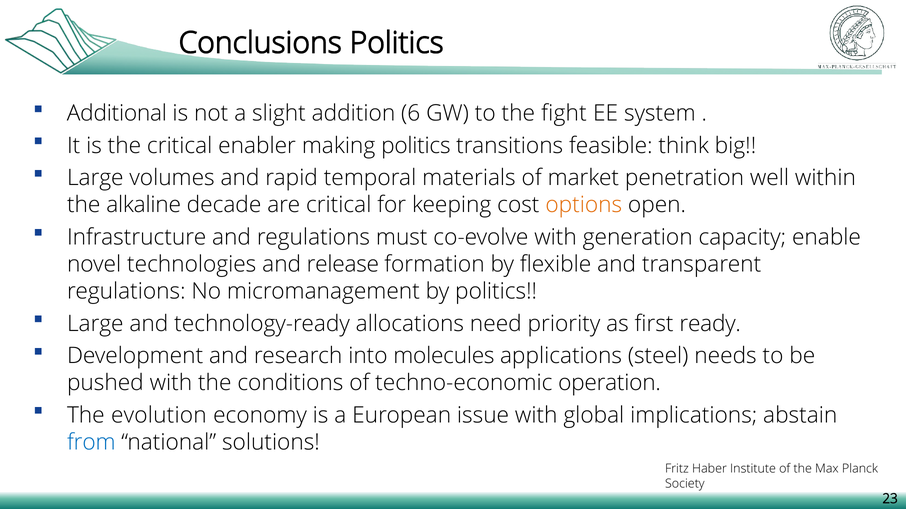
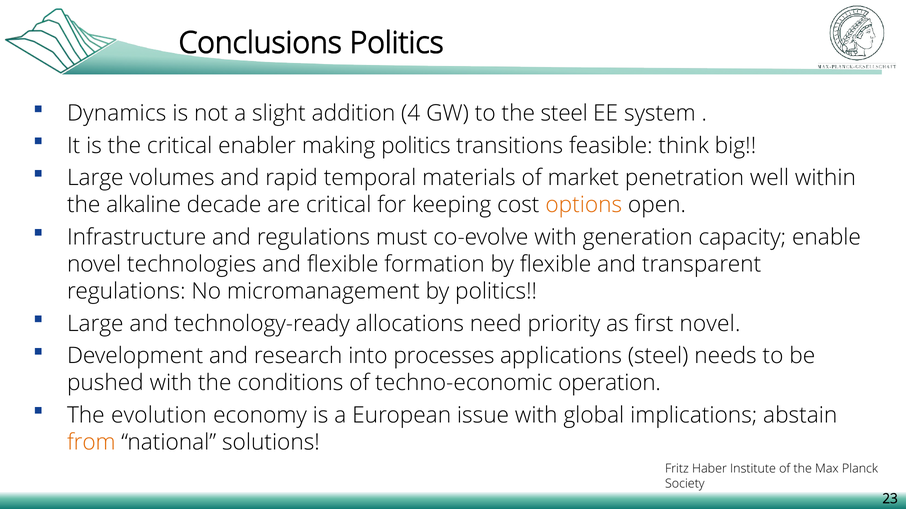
Additional: Additional -> Dynamics (117, 114)
6: 6 -> 4 (411, 114)
the fight: fight -> steel (564, 114)
and release: release -> flexible (343, 265)
first ready: ready -> novel (710, 324)
molecules: molecules -> processes (444, 356)
from colour: blue -> orange (91, 443)
